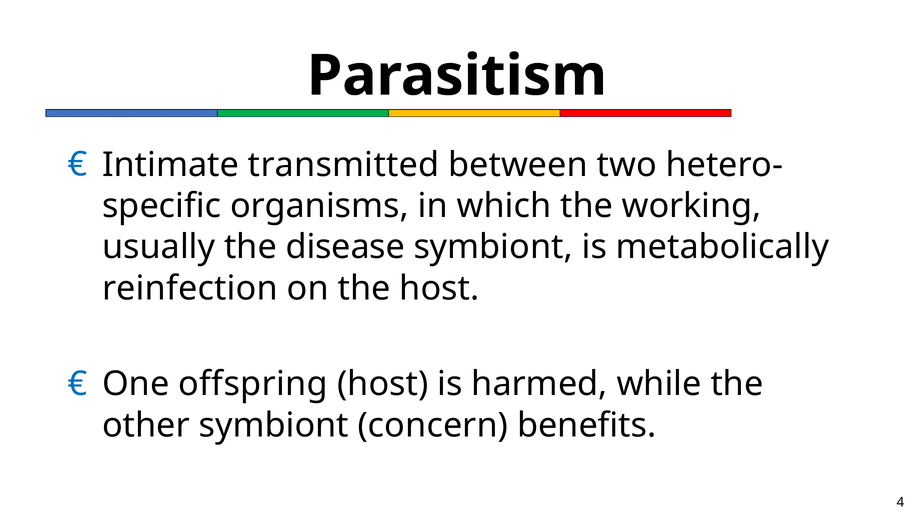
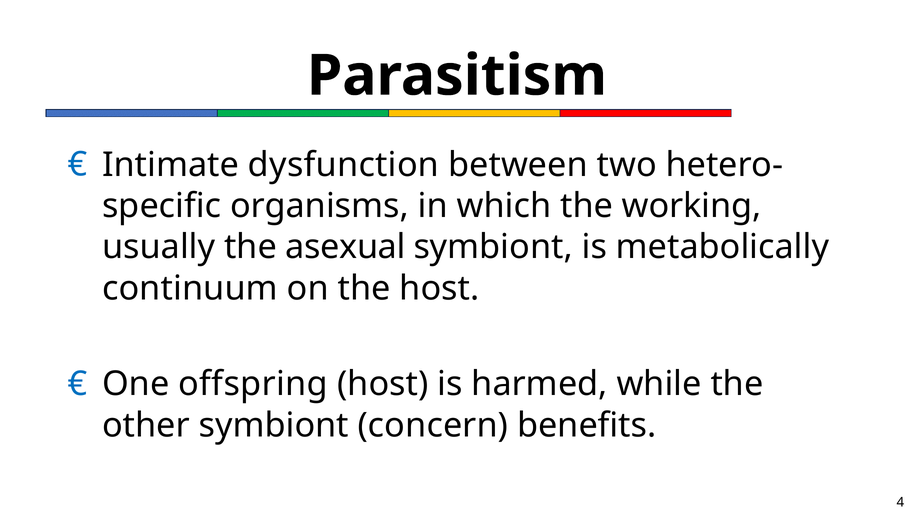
transmitted: transmitted -> dysfunction (344, 165)
disease: disease -> asexual (345, 247)
reinfection: reinfection -> continuum (190, 288)
